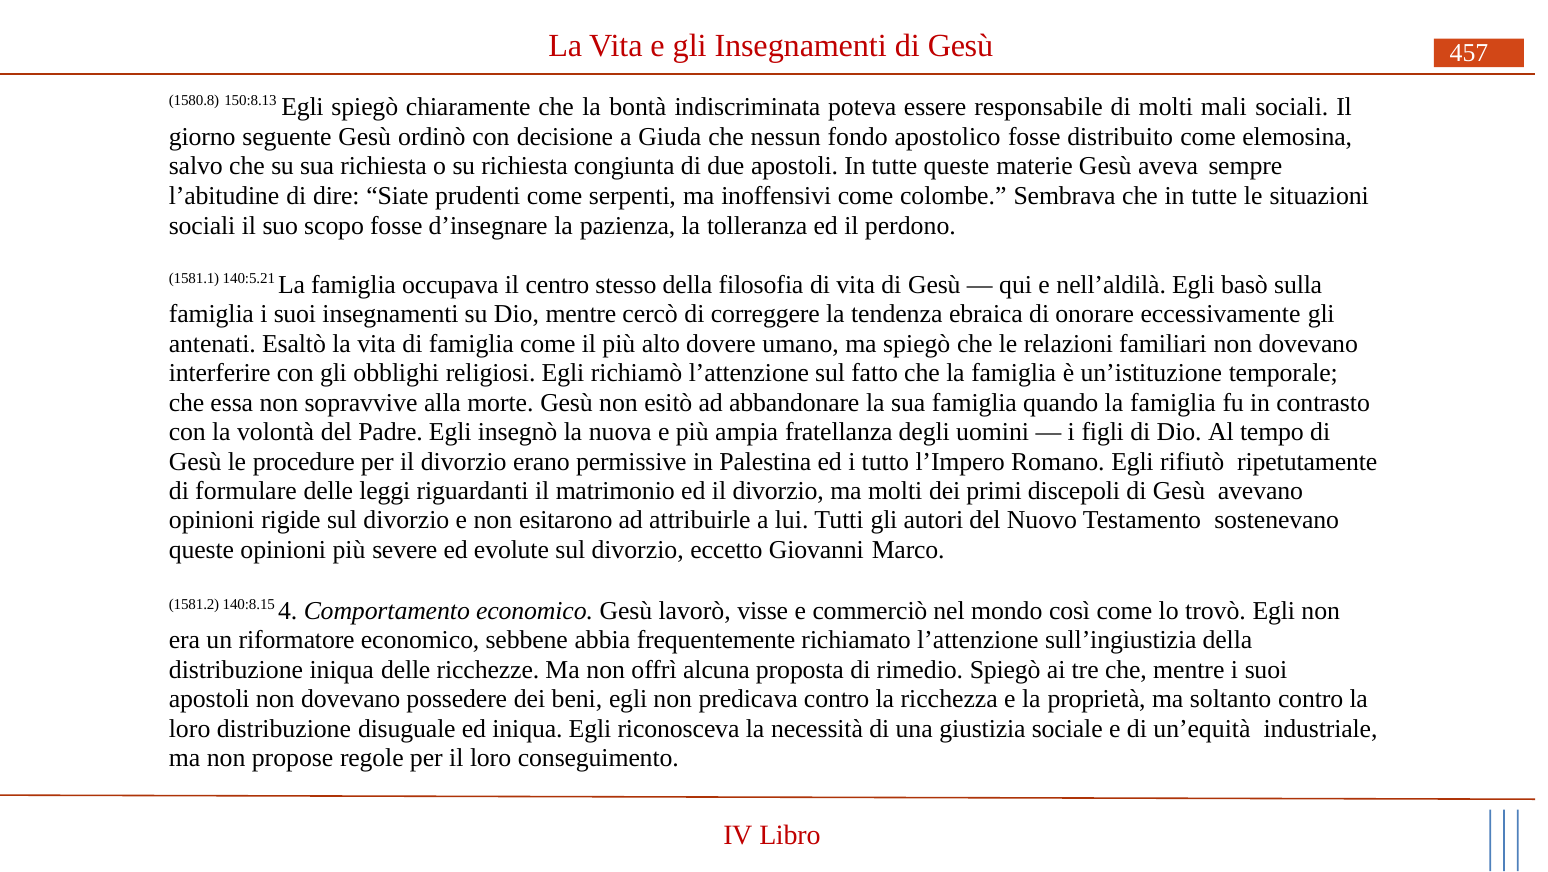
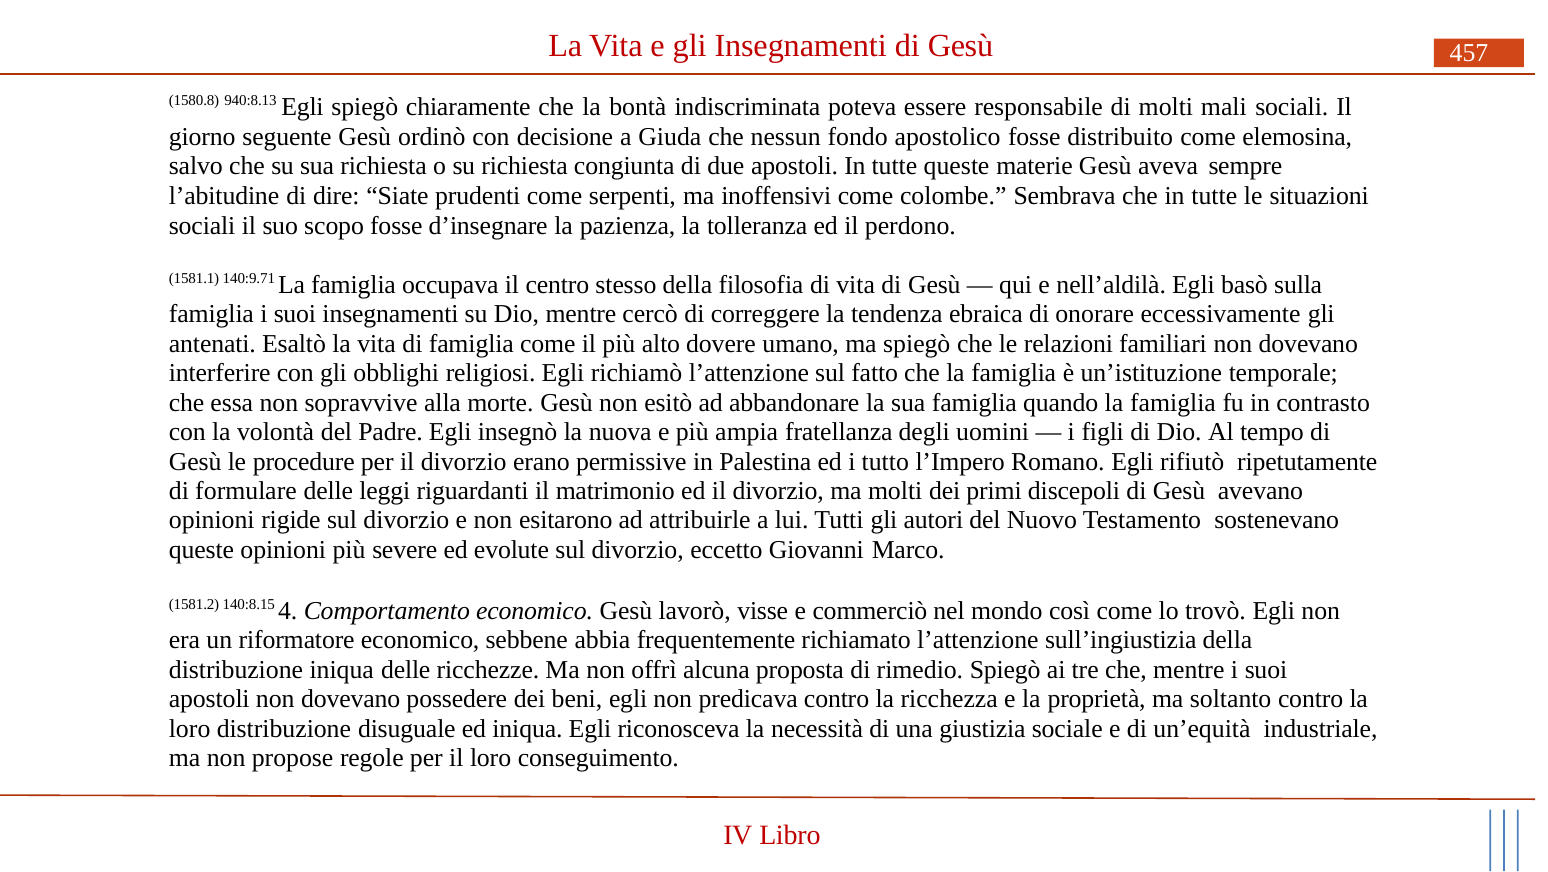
150:8.13: 150:8.13 -> 940:8.13 (250, 101)
140:5.21: 140:5.21 -> 140:9.71 (249, 279)
